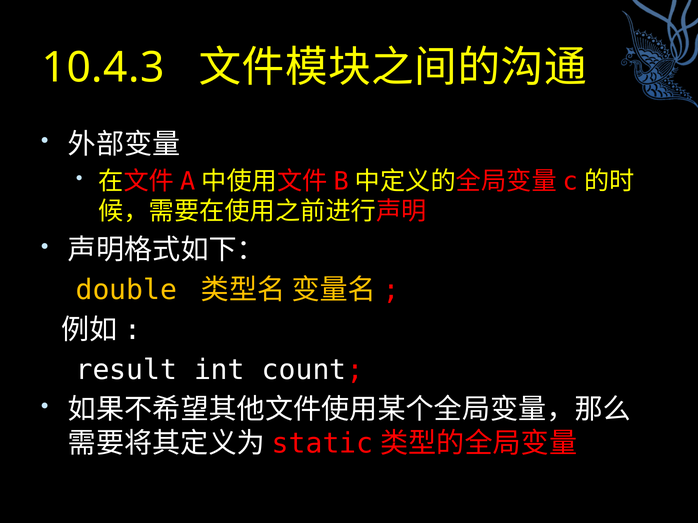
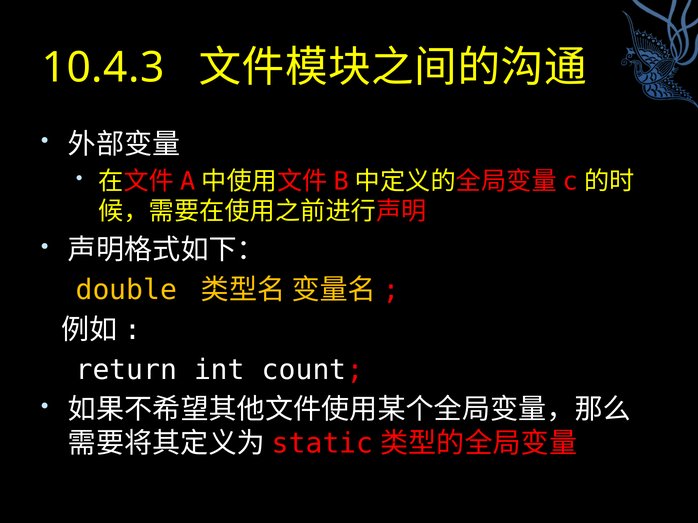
result: result -> return (126, 370)
